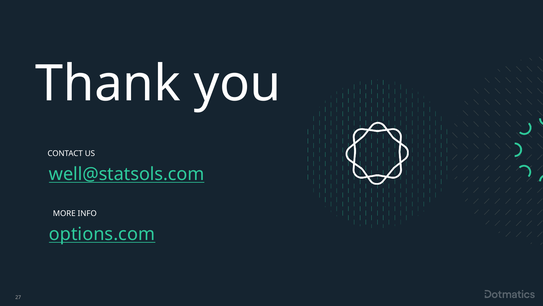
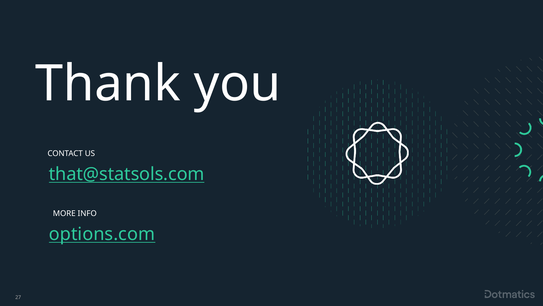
well@statsols.com: well@statsols.com -> that@statsols.com (127, 174)
